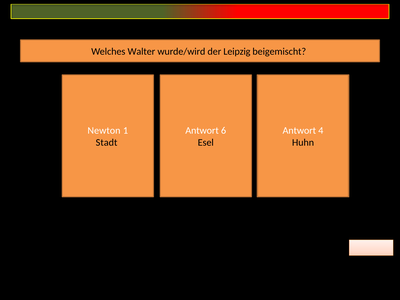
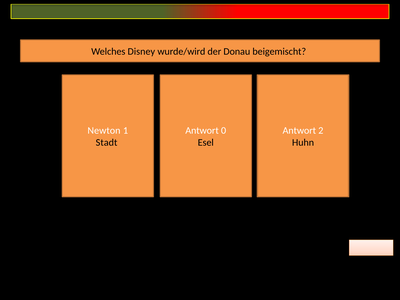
Walter: Walter -> Disney (141, 51)
Leipzig: Leipzig -> Donau (237, 51)
6: 6 -> 0 (224, 131)
4: 4 -> 2 (321, 131)
